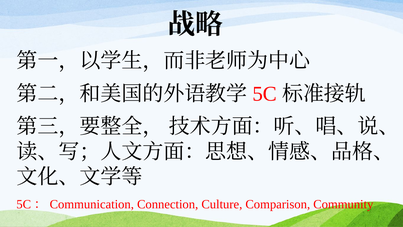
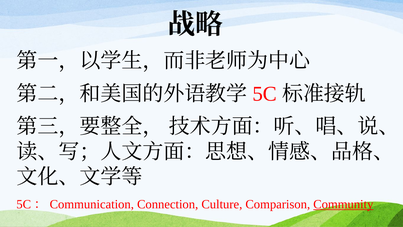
Community underline: none -> present (343, 204)
